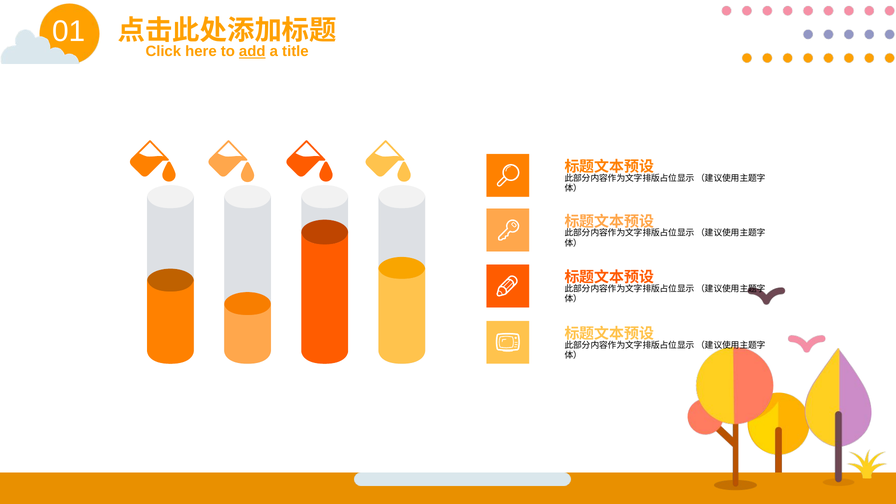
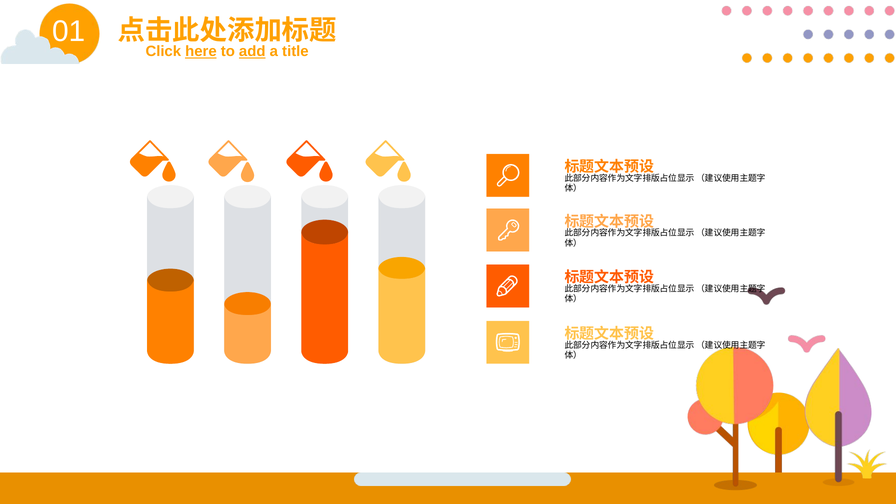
here underline: none -> present (201, 52)
